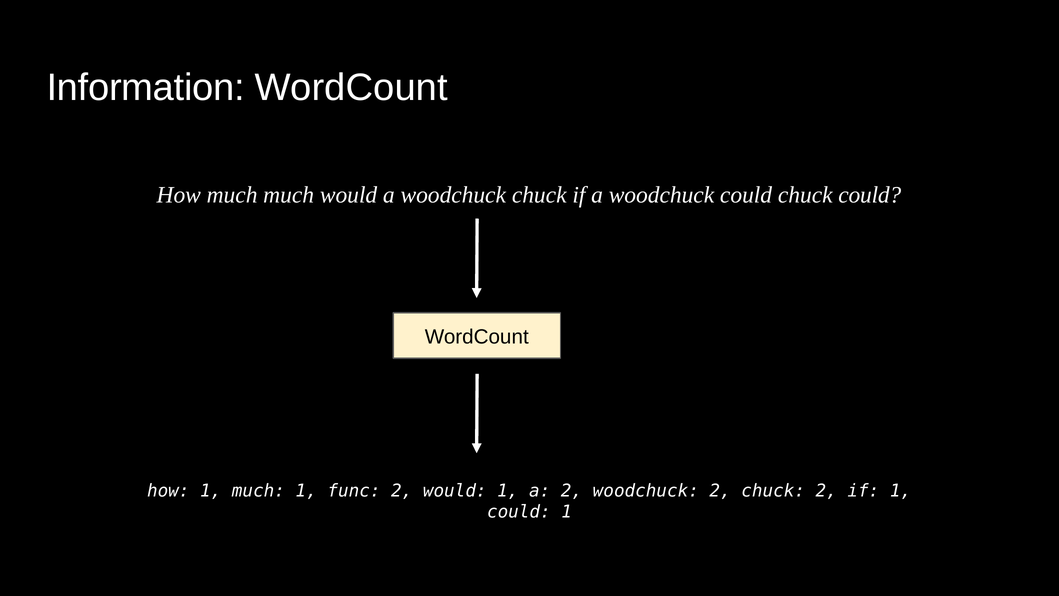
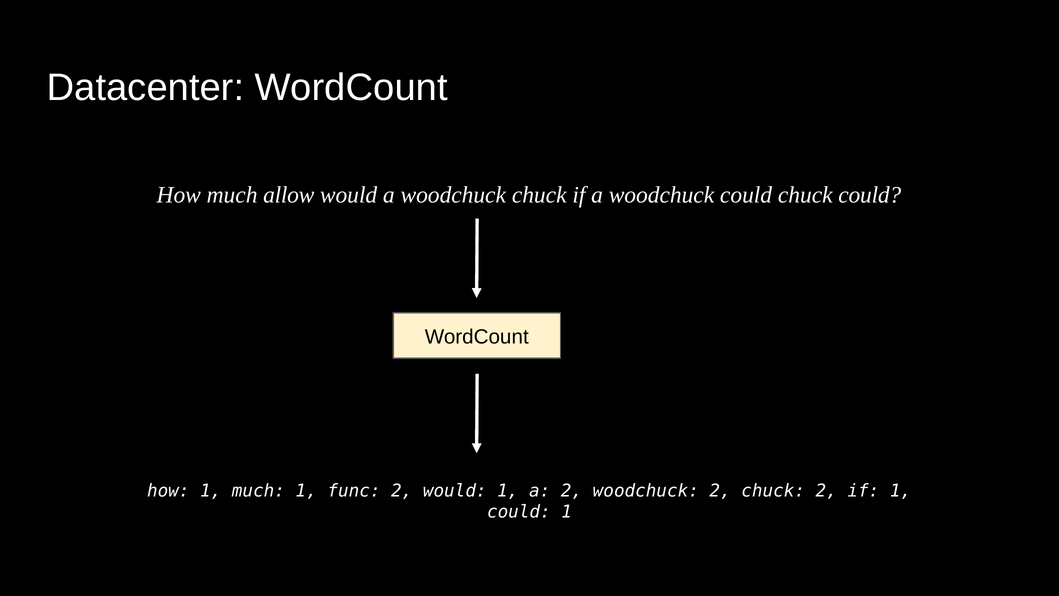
Information: Information -> Datacenter (145, 88)
much much: much -> allow (289, 195)
